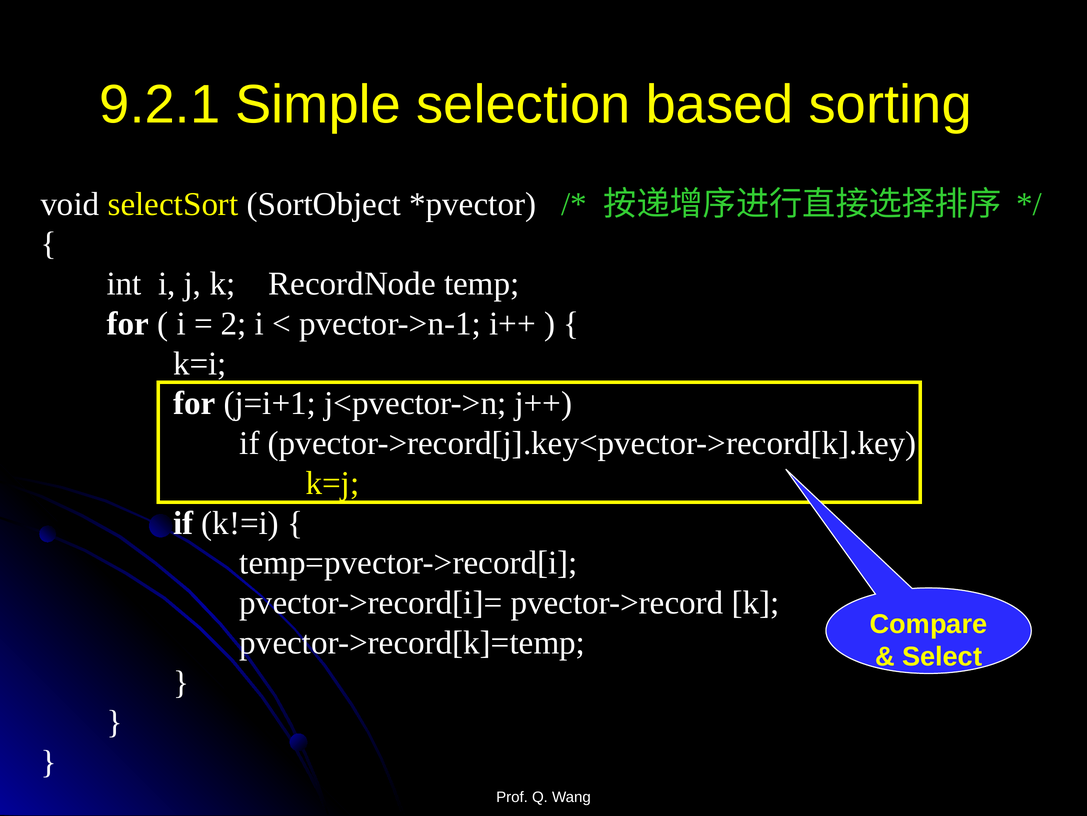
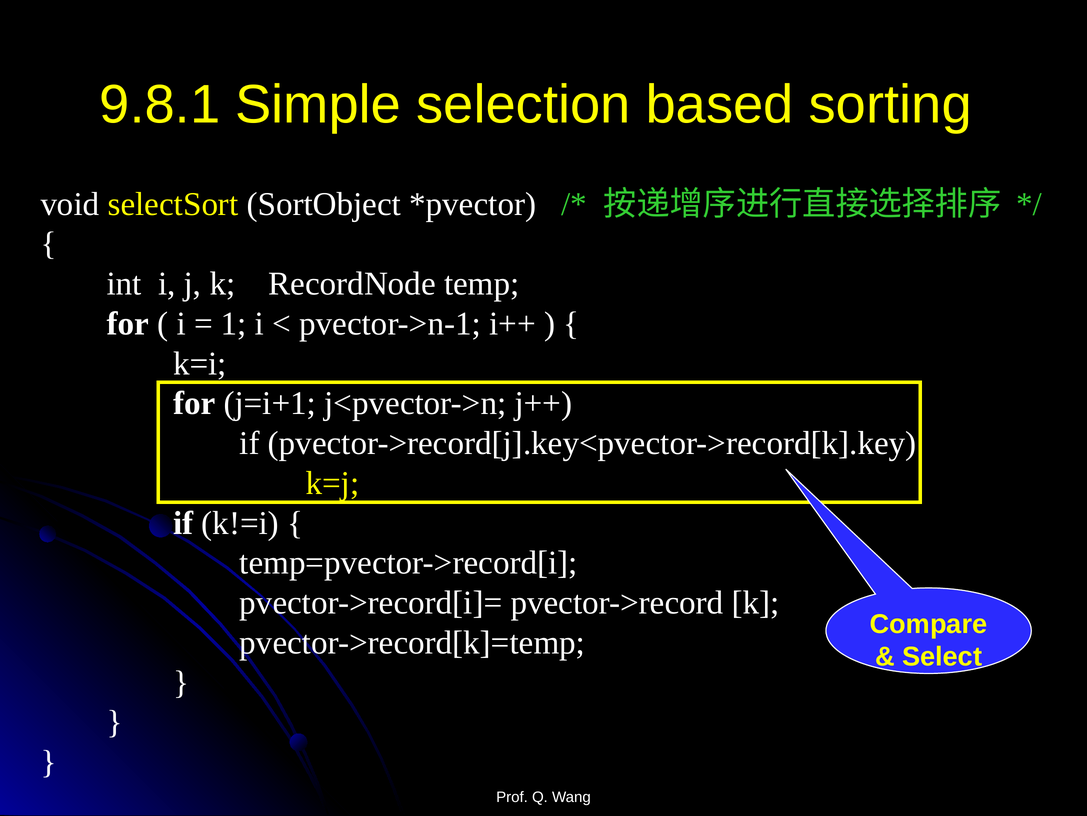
9.2.1: 9.2.1 -> 9.8.1 (160, 105)
2: 2 -> 1 (234, 323)
